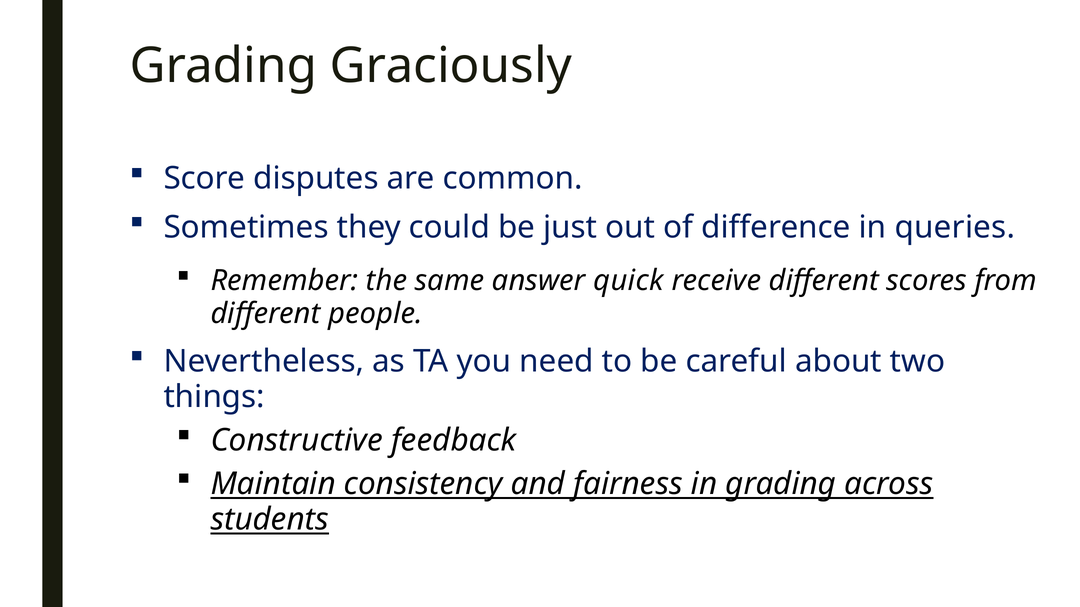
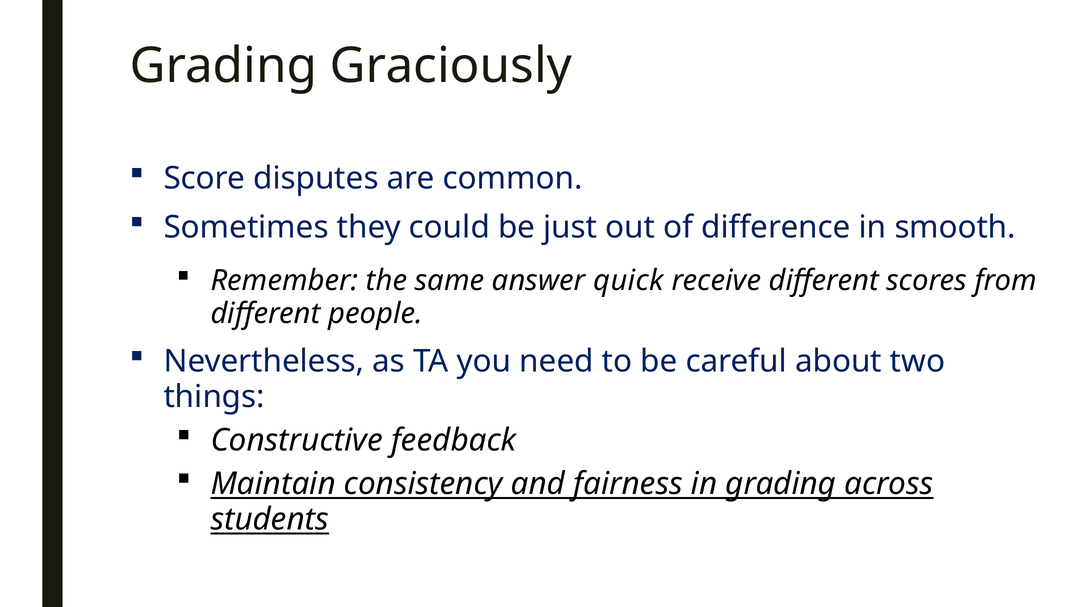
queries: queries -> smooth (955, 227)
